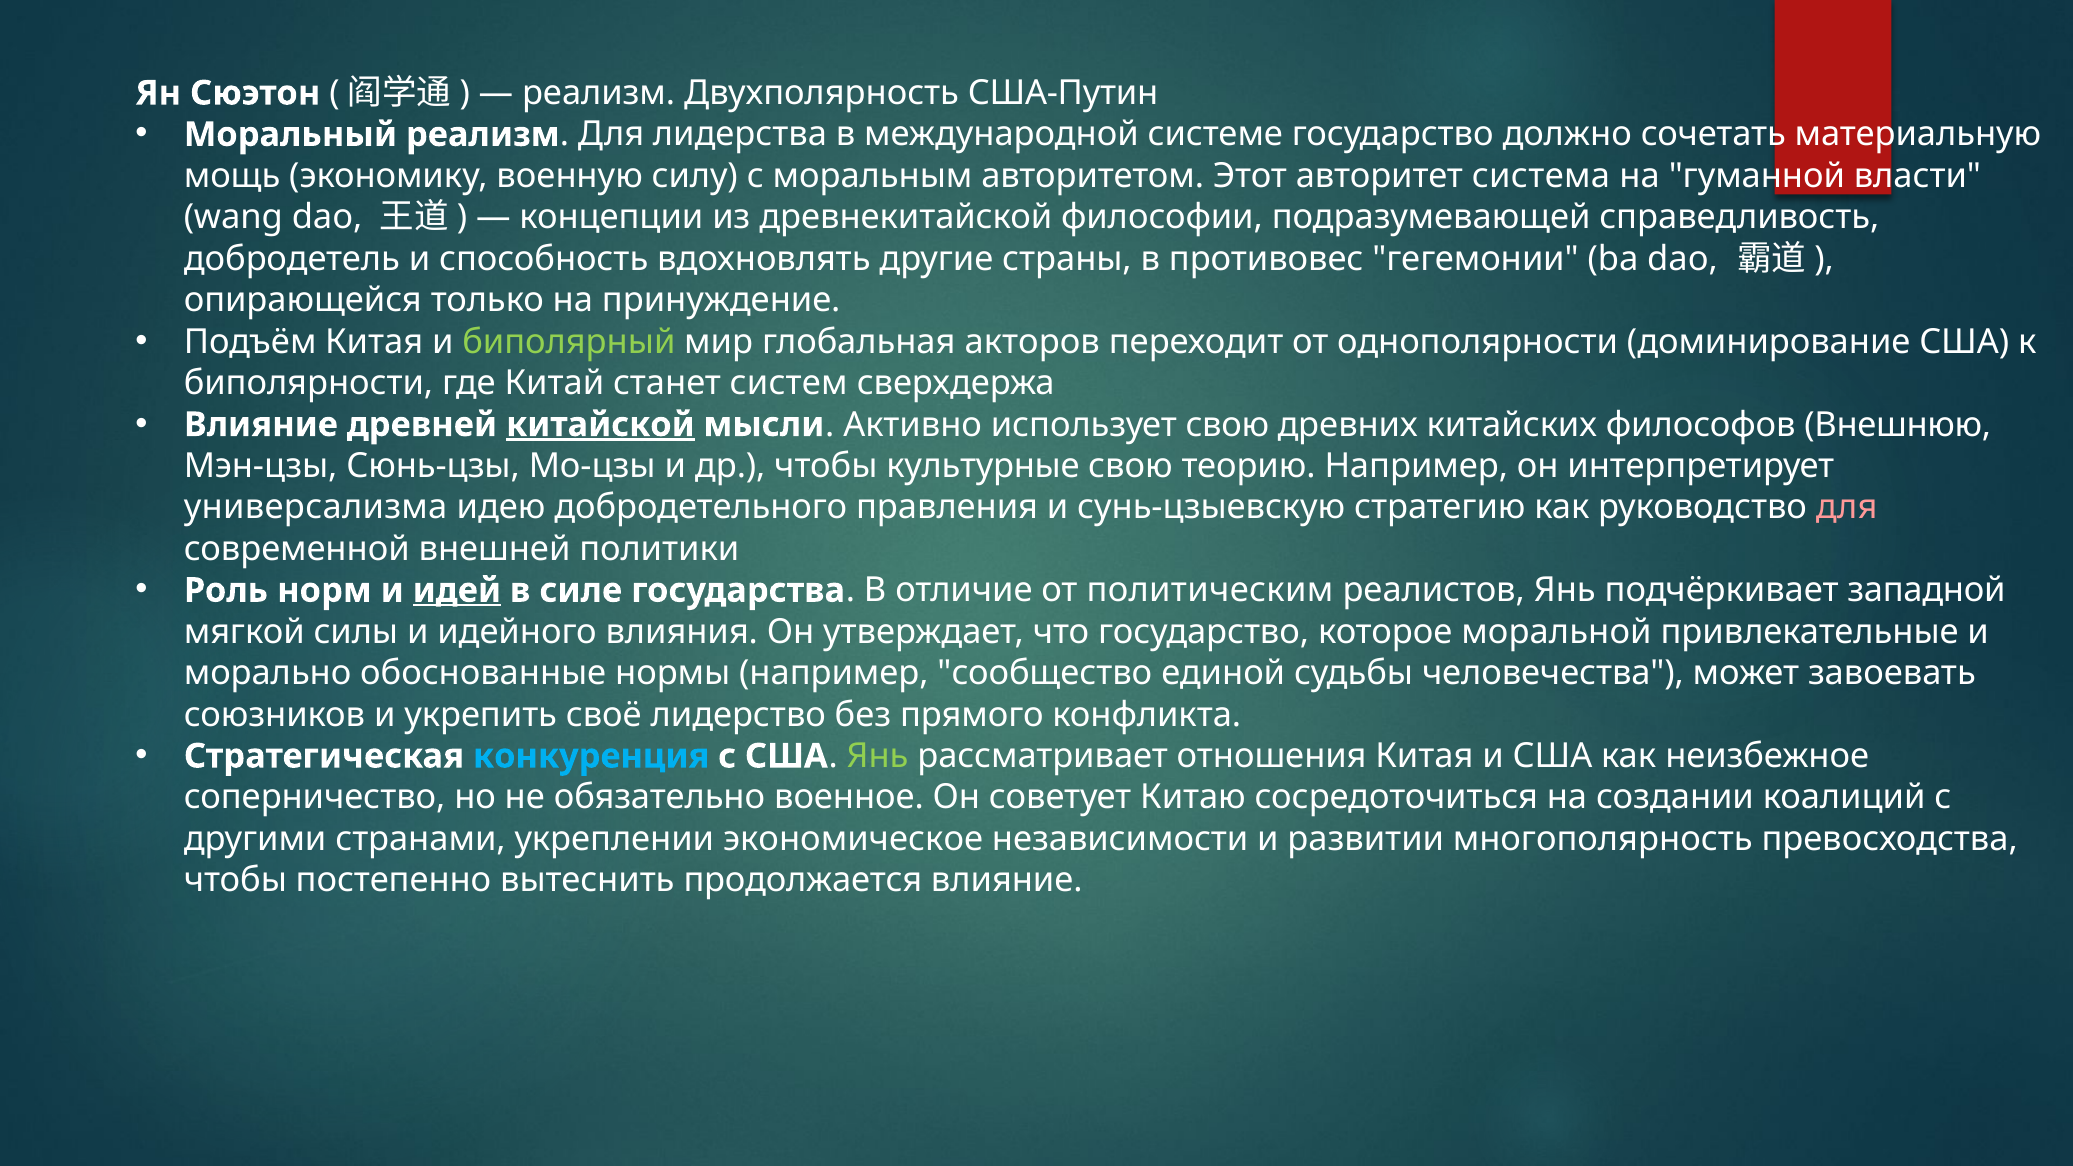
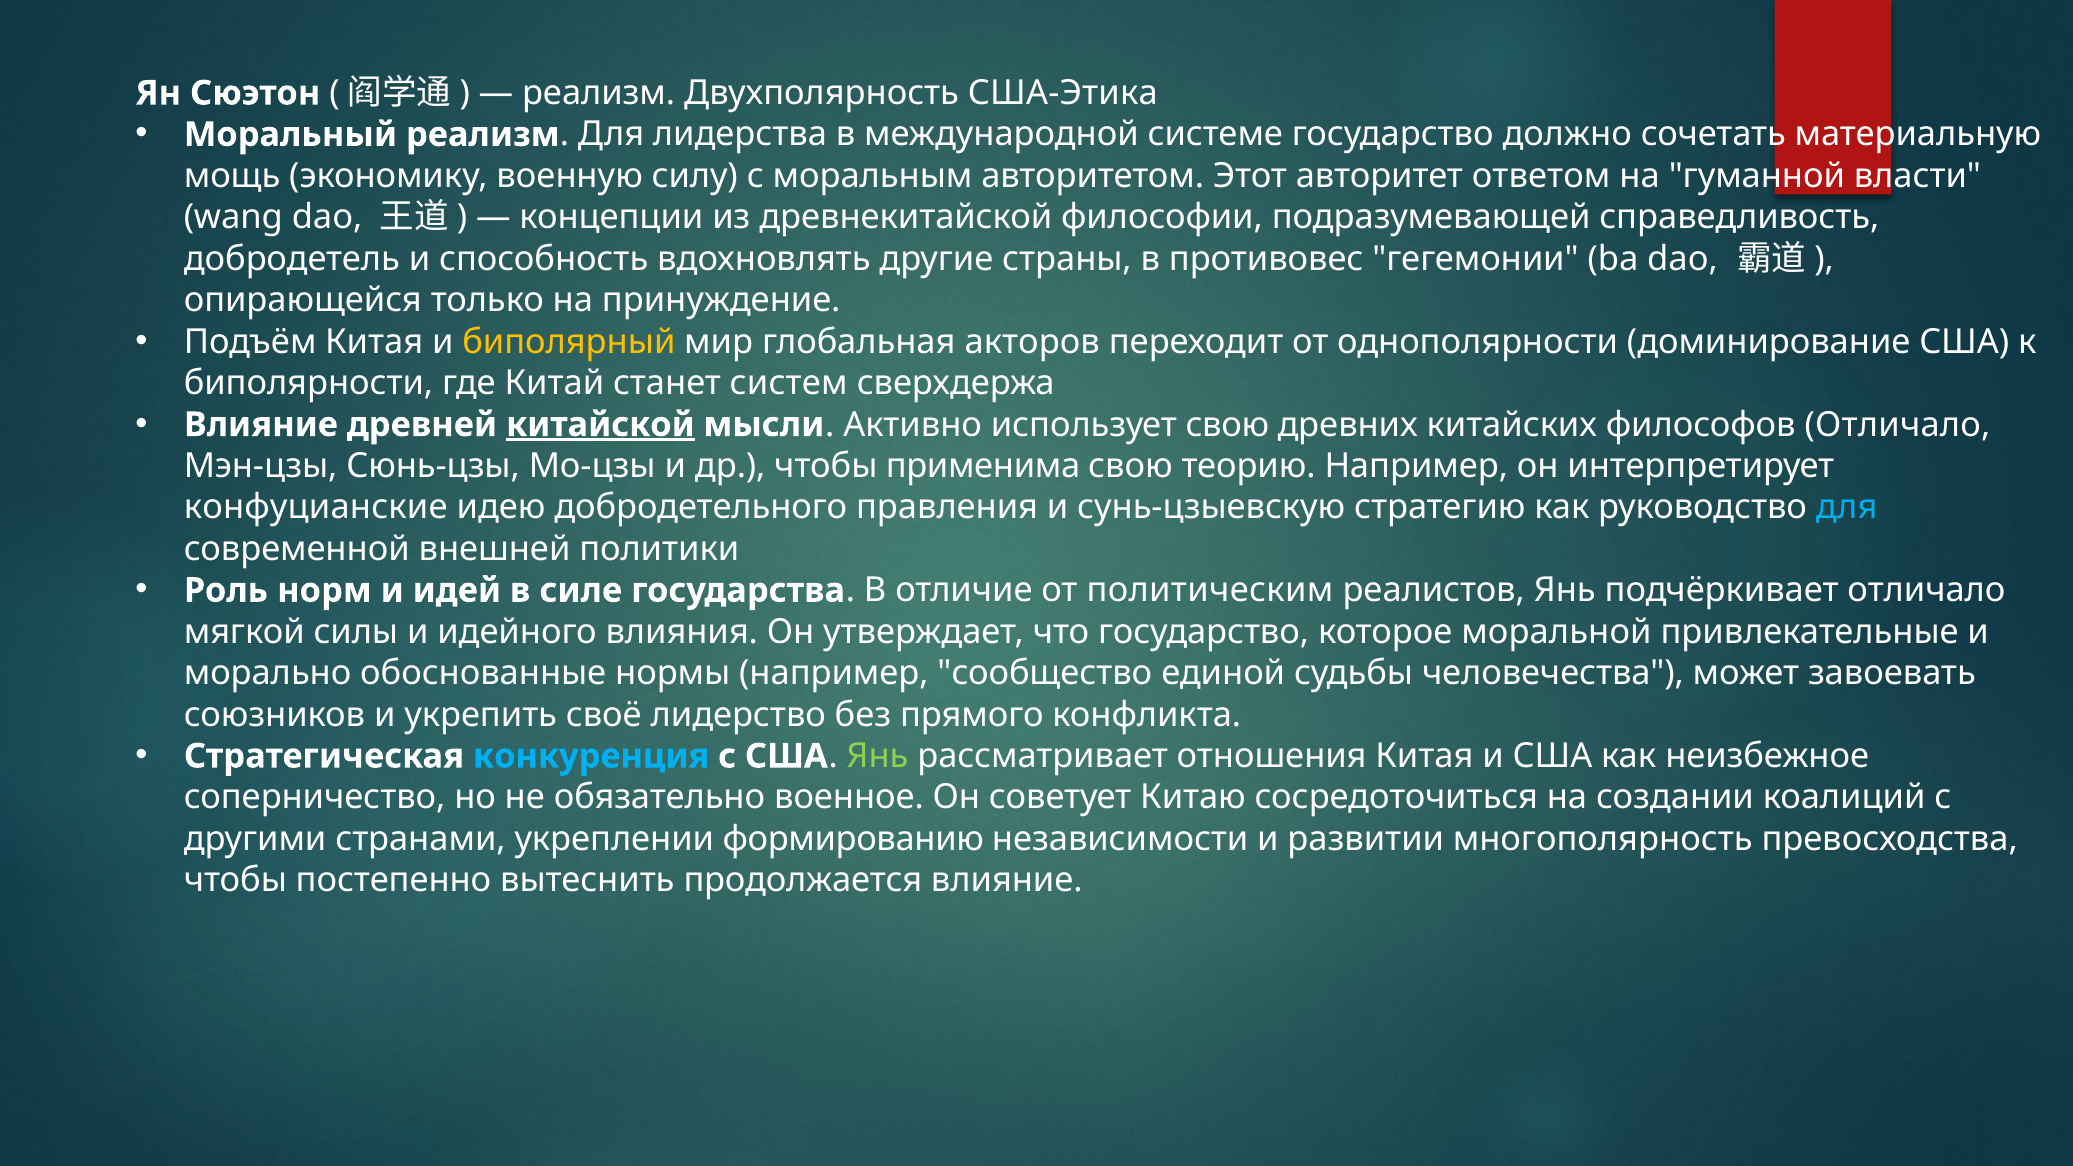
США-Путин: США-Путин -> США-Этика (1063, 93)
система: система -> ответом (1541, 176)
биполярный colour: light green -> yellow (569, 342)
философов Внешнюю: Внешнюю -> Отличало (1898, 425)
культурные: культурные -> применима (983, 466)
универсализма: универсализма -> конфуцианские (316, 508)
для colour: pink -> light blue (1847, 508)
идей underline: present -> none (457, 590)
подчёркивает западной: западной -> отличало (1926, 590)
экономическое: экономическое -> формированию (853, 839)
